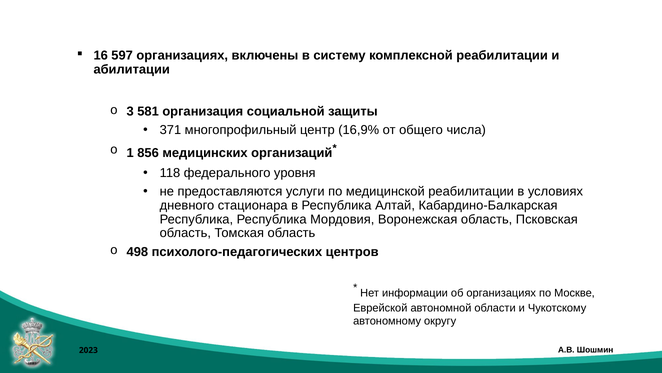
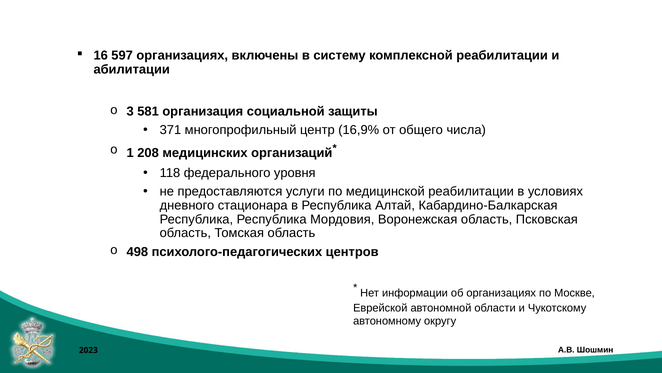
856: 856 -> 208 (148, 153)
